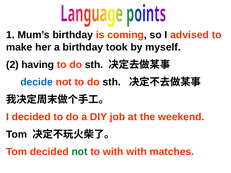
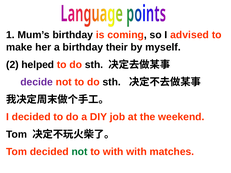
took: took -> their (117, 47)
having: having -> helped (38, 65)
decide colour: blue -> purple (37, 82)
